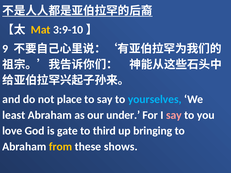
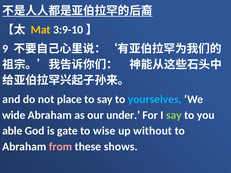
least: least -> wide (14, 115)
say colour: pink -> light green (174, 115)
love: love -> able (12, 131)
third: third -> wise (104, 131)
bringing: bringing -> without (153, 131)
from colour: yellow -> pink (61, 147)
